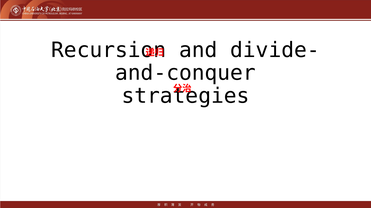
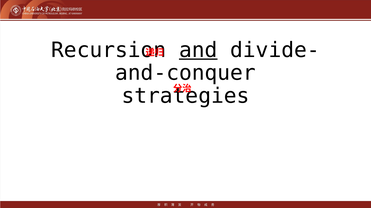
and underline: none -> present (198, 50)
